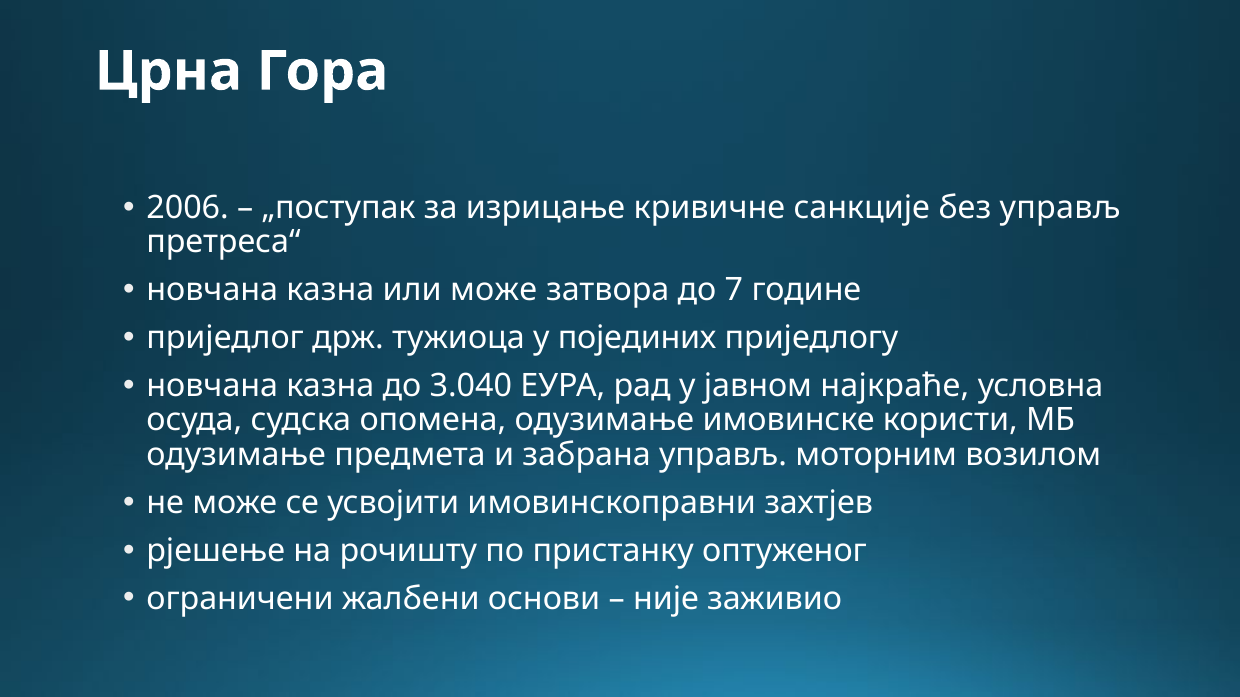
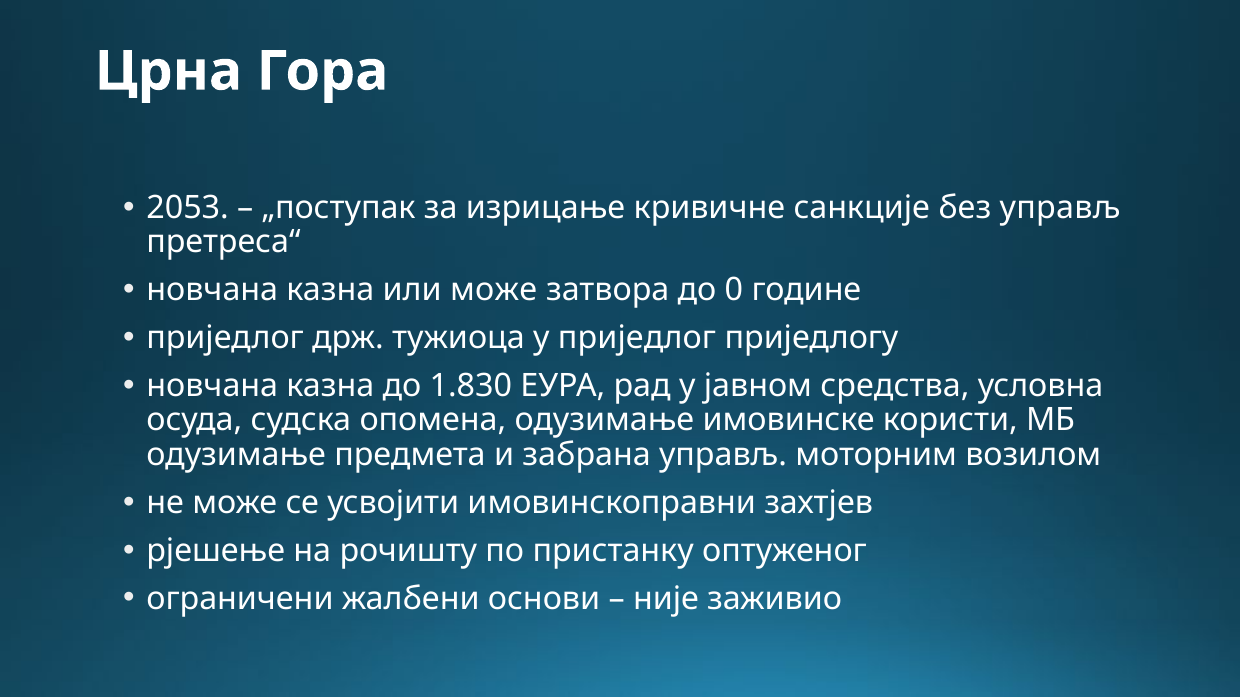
2006: 2006 -> 2053 (188, 208)
7: 7 -> 0 (734, 290)
у појединих: појединих -> приједлог (637, 338)
3.040: 3.040 -> 1.830 (471, 386)
најкраће: најкраће -> средства (895, 386)
